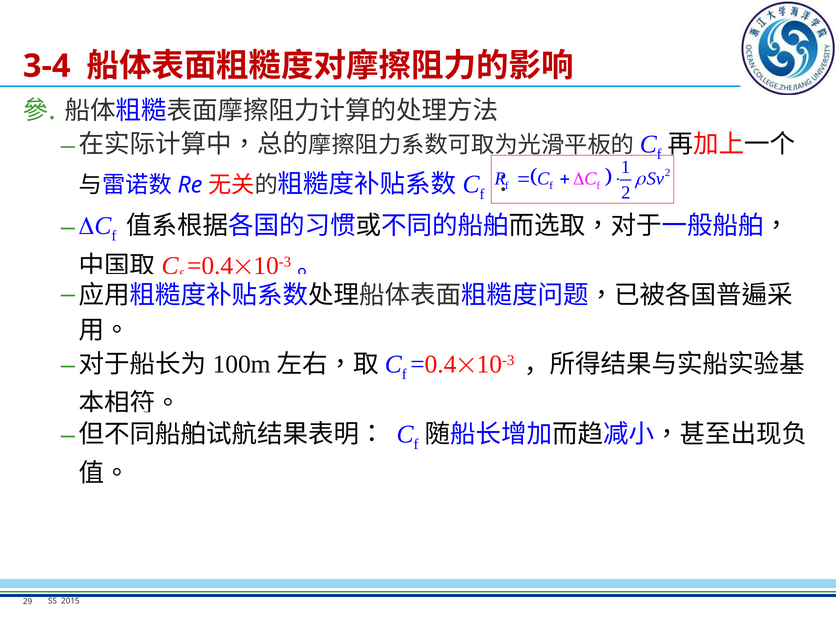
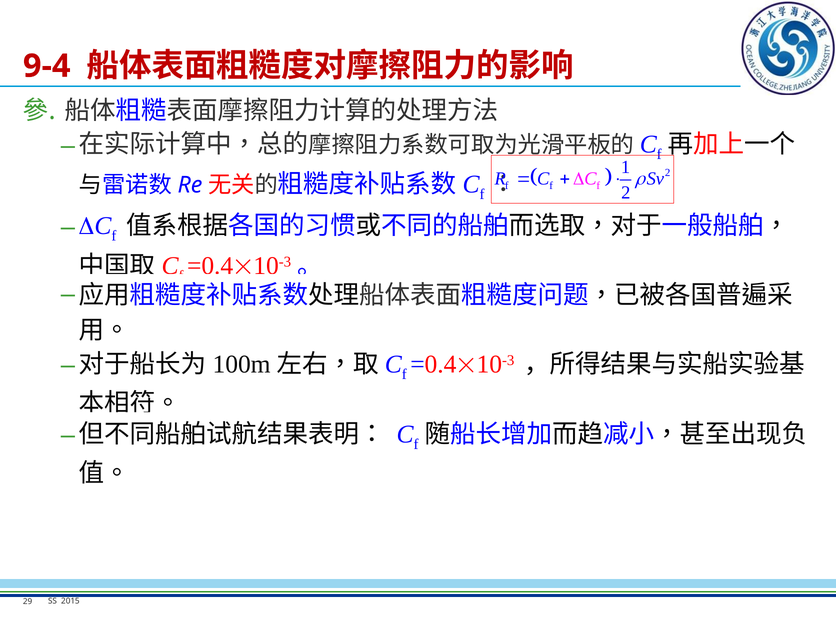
3-4: 3-4 -> 9-4 (47, 66)
